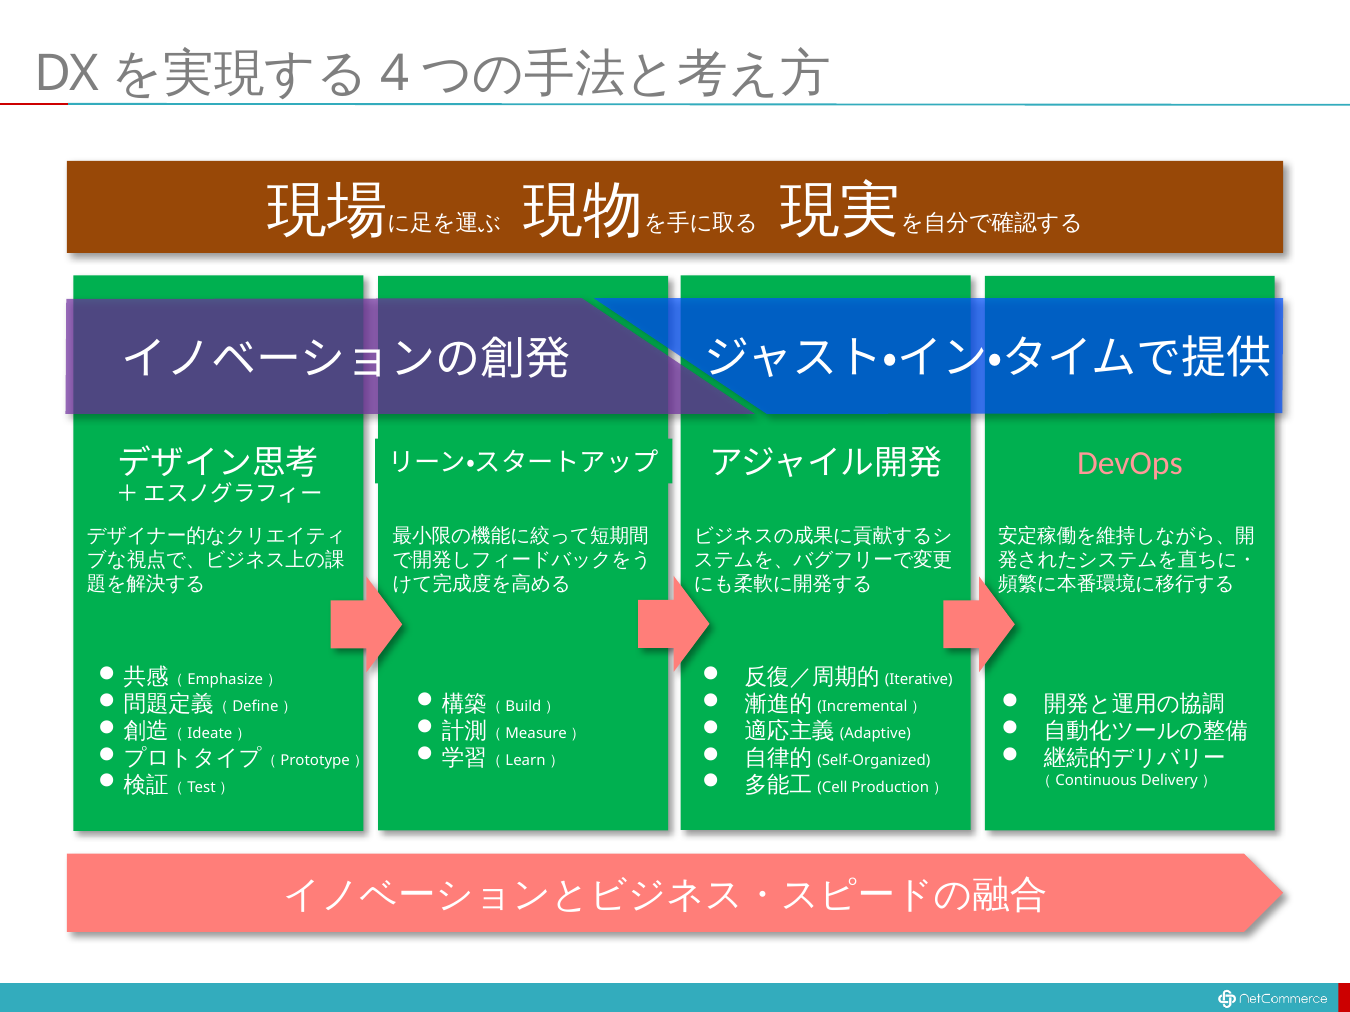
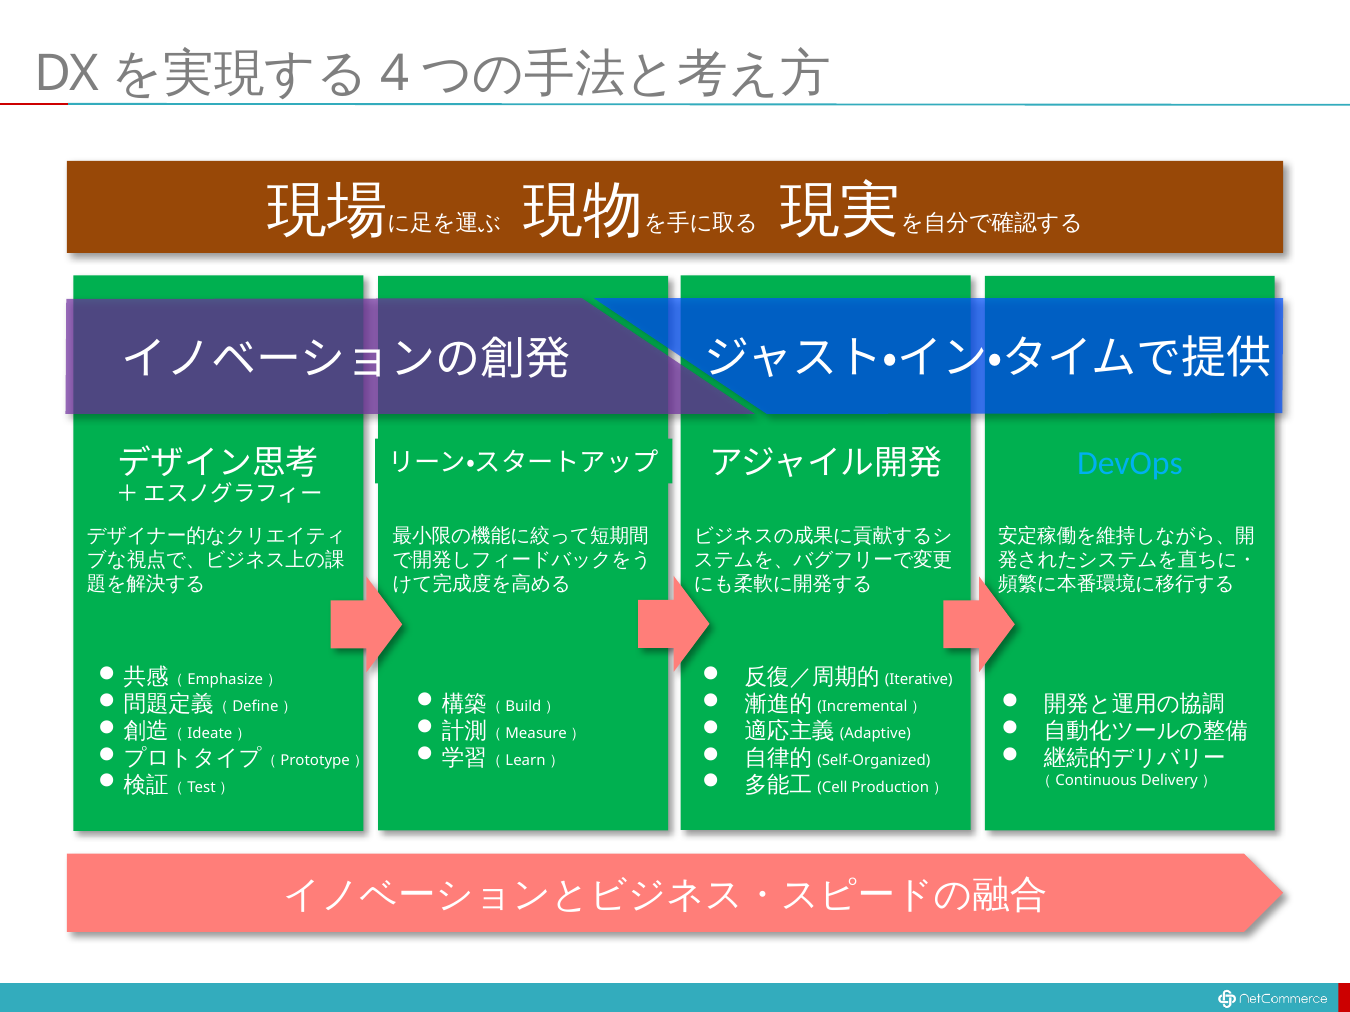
DevOps colour: pink -> light blue (1130, 463)
